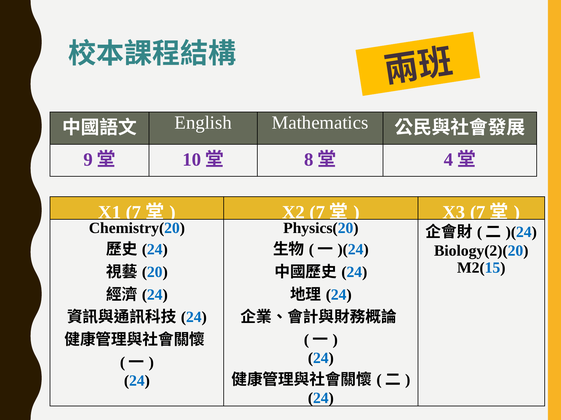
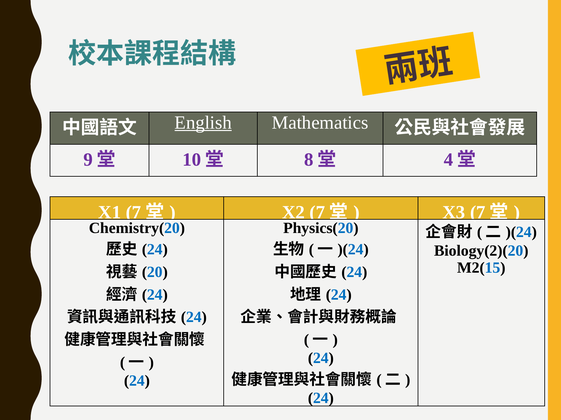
English underline: none -> present (203, 123)
